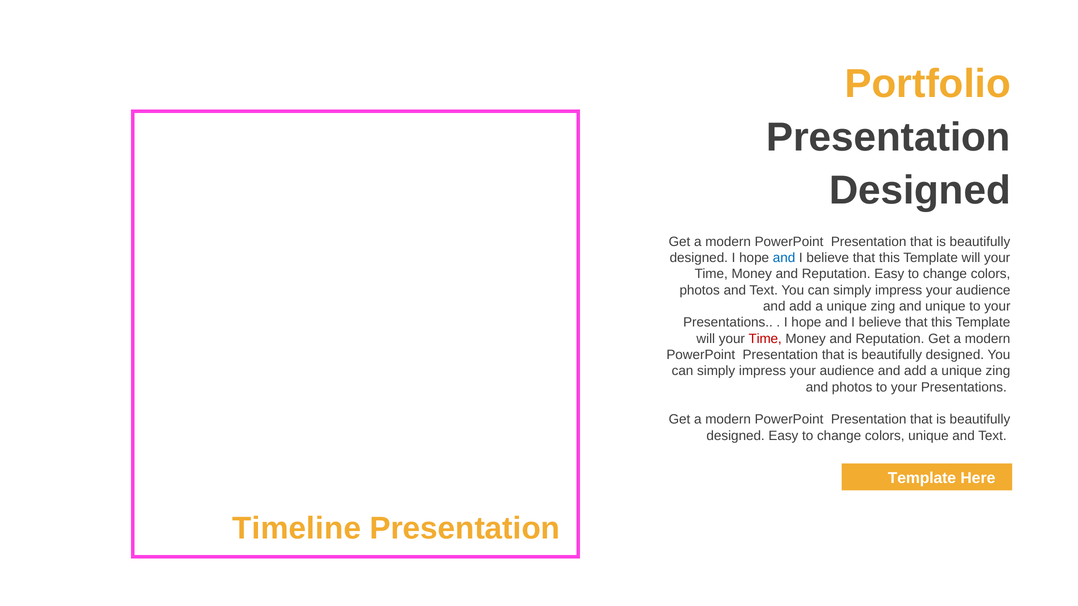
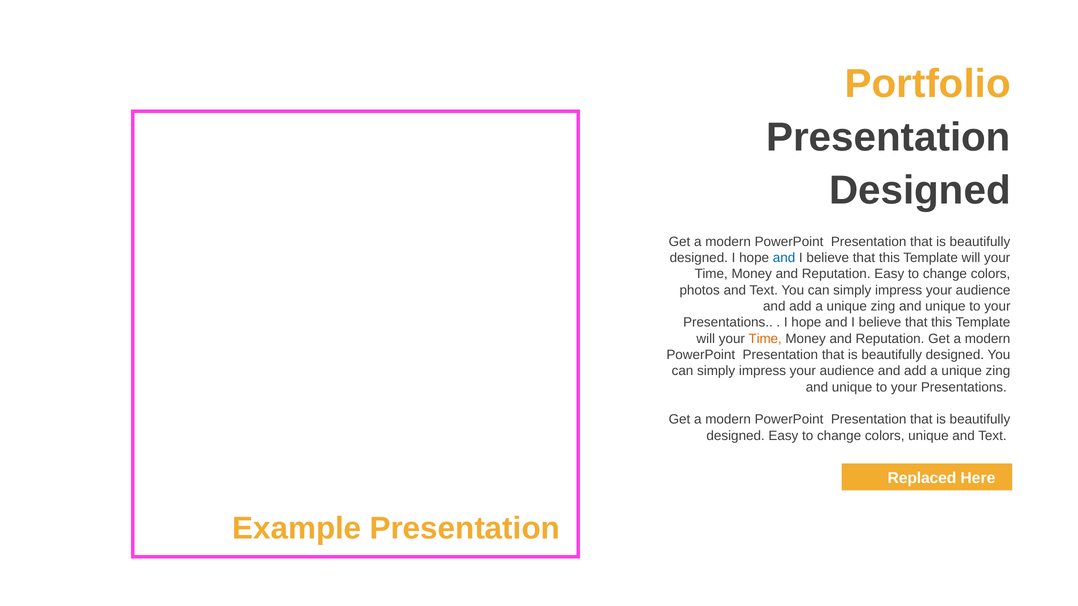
Time colour: red -> orange (765, 339)
photos: photos -> unique (852, 387)
Template: Template -> Replaced (922, 478)
Timeline: Timeline -> Example (297, 529)
